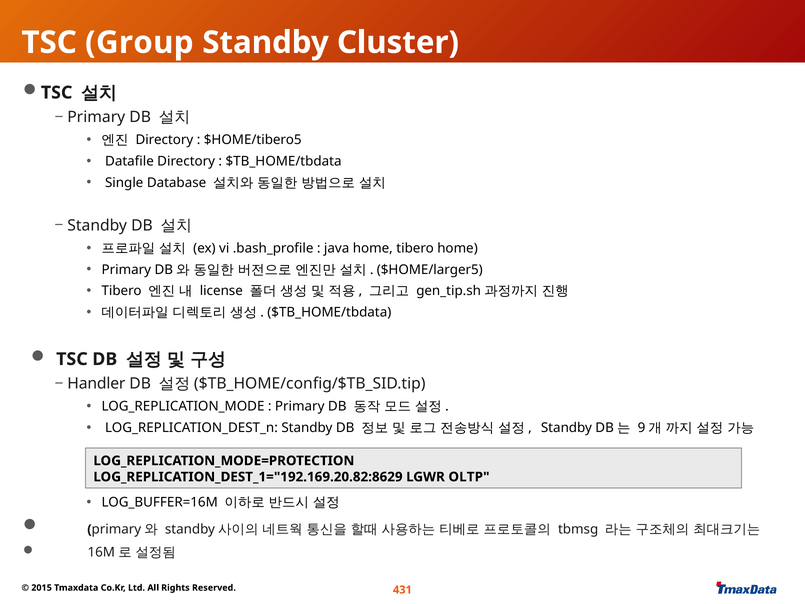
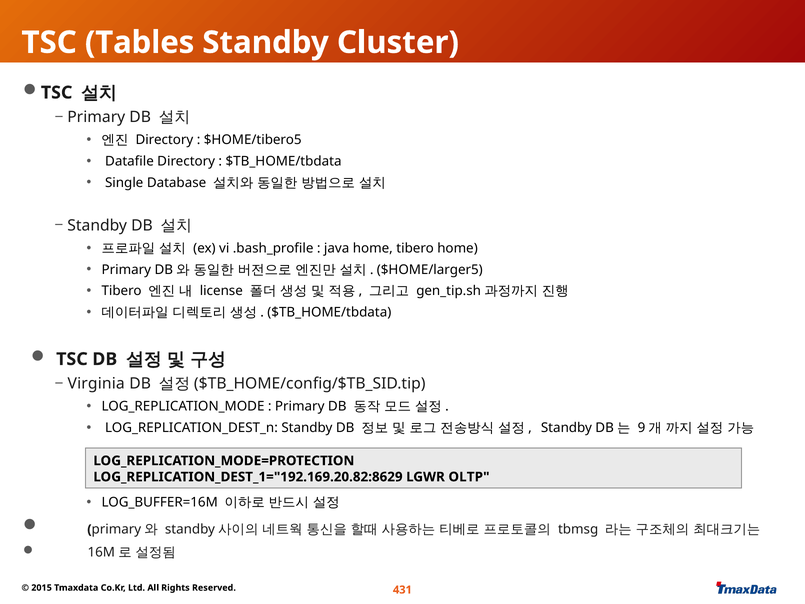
Group: Group -> Tables (140, 43)
Handler: Handler -> Virginia (96, 384)
